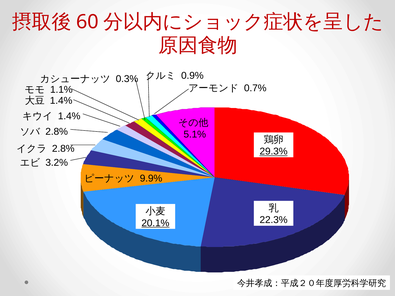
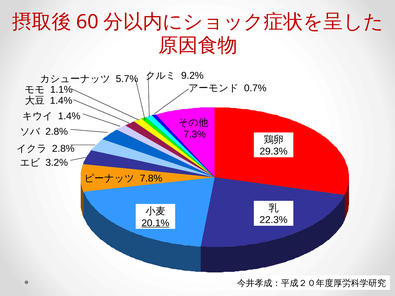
0.3%: 0.3% -> 5.7% (127, 79)
0.9%: 0.9% -> 9.2% (192, 76)
5.1%: 5.1% -> 7.3% (195, 135)
29.3% underline: present -> none (274, 152)
9.9%: 9.9% -> 7.8% (151, 178)
